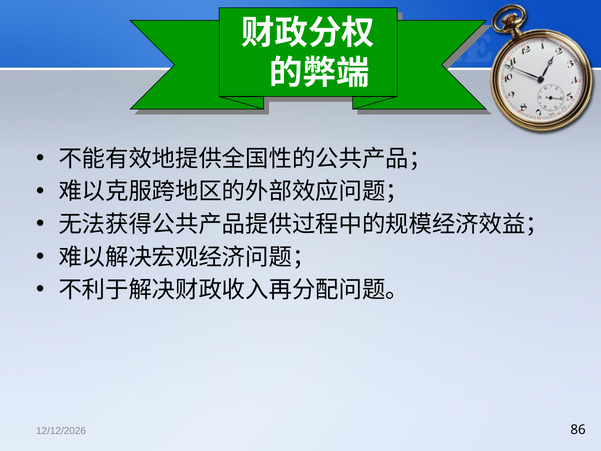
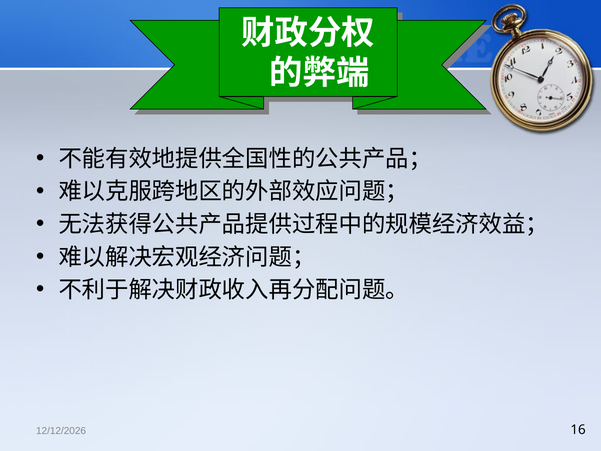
86: 86 -> 16 (578, 430)
